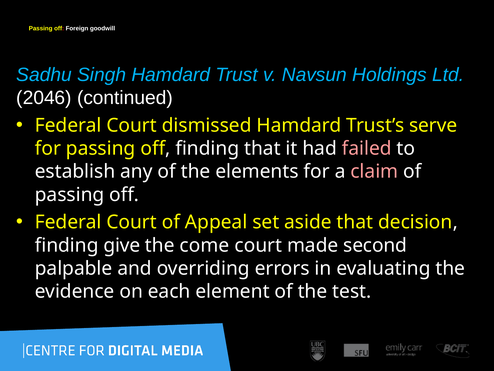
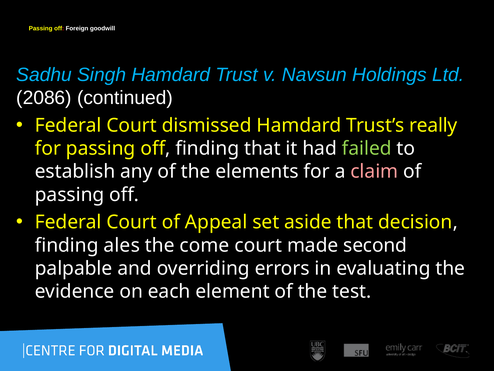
2046: 2046 -> 2086 (44, 98)
serve: serve -> really (433, 125)
failed colour: pink -> light green (367, 148)
give: give -> ales (122, 245)
